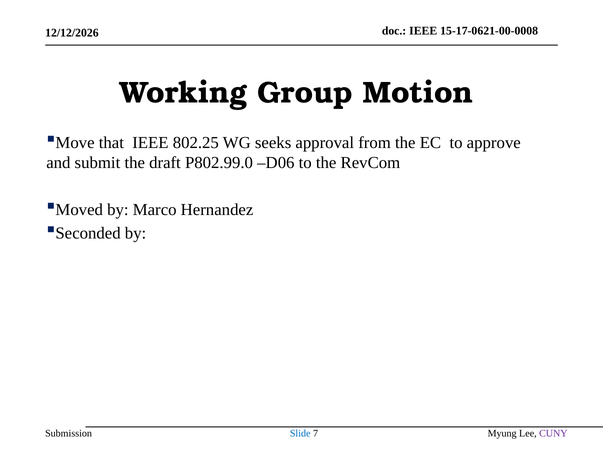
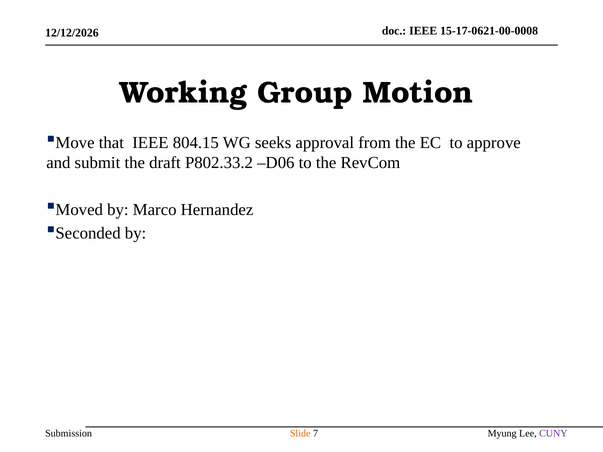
802.25: 802.25 -> 804.15 (196, 143)
P802.99.0: P802.99.0 -> P802.33.2 (219, 163)
Slide colour: blue -> orange (300, 434)
